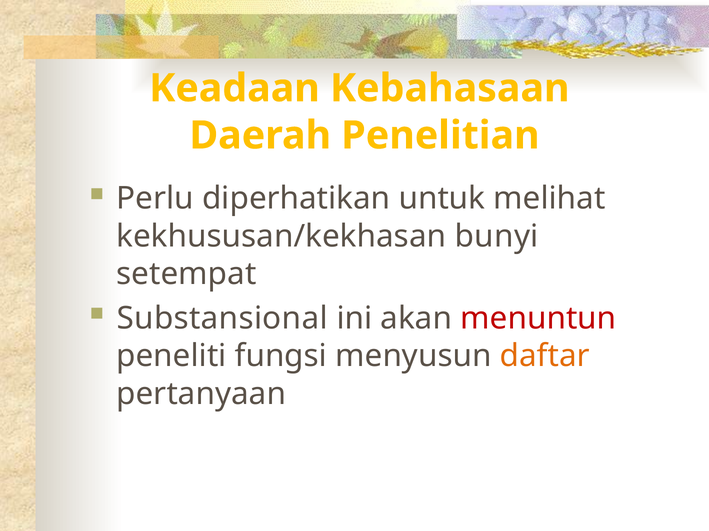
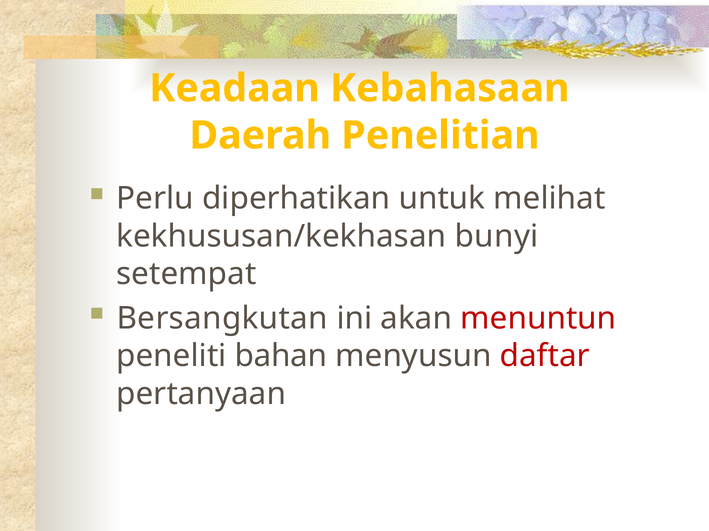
Substansional: Substansional -> Bersangkutan (222, 319)
fungsi: fungsi -> bahan (281, 356)
daftar colour: orange -> red (545, 356)
